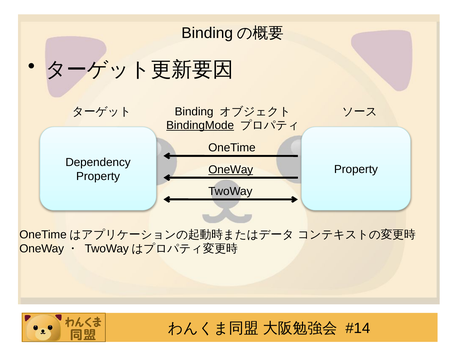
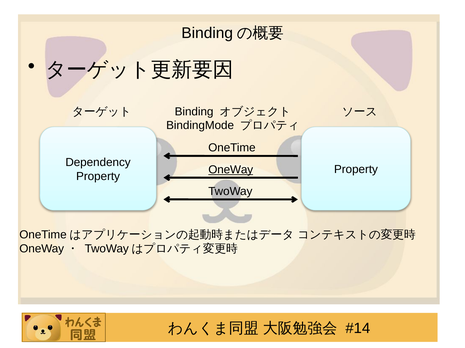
BindingMode underline: present -> none (200, 126)
